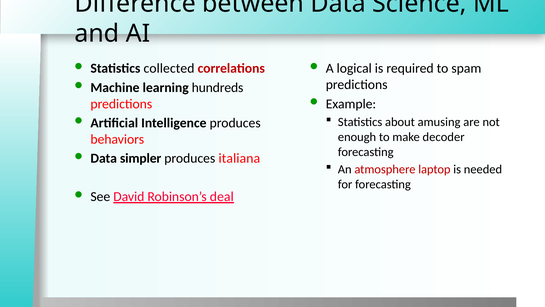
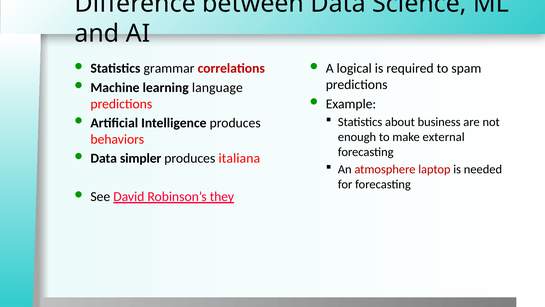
collected: collected -> grammar (169, 68)
hundreds: hundreds -> language (217, 87)
amusing: amusing -> business (439, 122)
decoder: decoder -> external (444, 137)
deal: deal -> they (222, 196)
